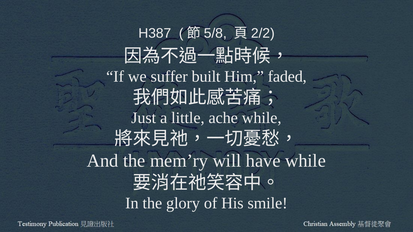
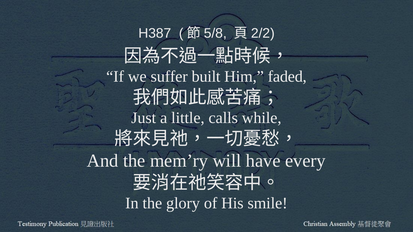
ache: ache -> calls (223, 118)
have while: while -> every (305, 161)
